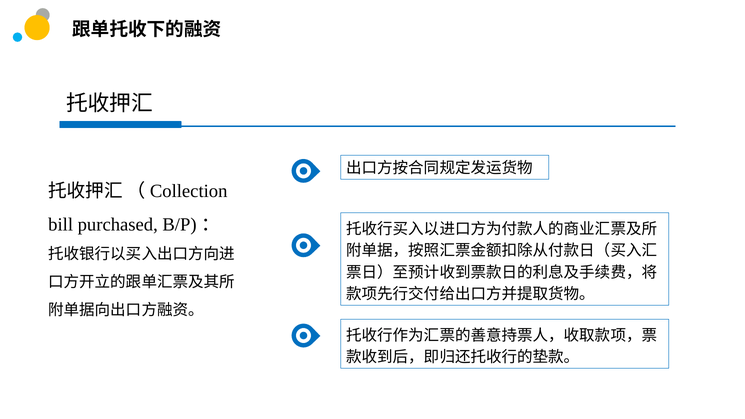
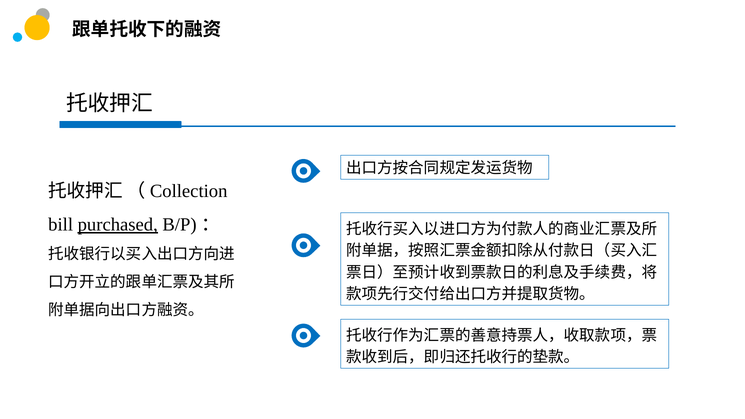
purchased underline: none -> present (118, 225)
